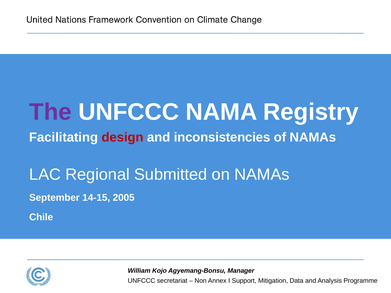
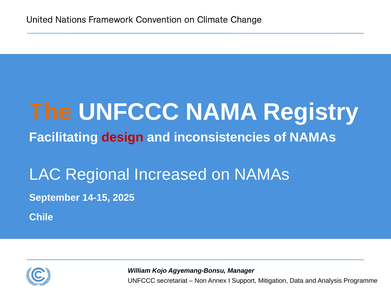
The colour: purple -> orange (50, 112)
Submitted: Submitted -> Increased (171, 175)
2005: 2005 -> 2025 (124, 198)
